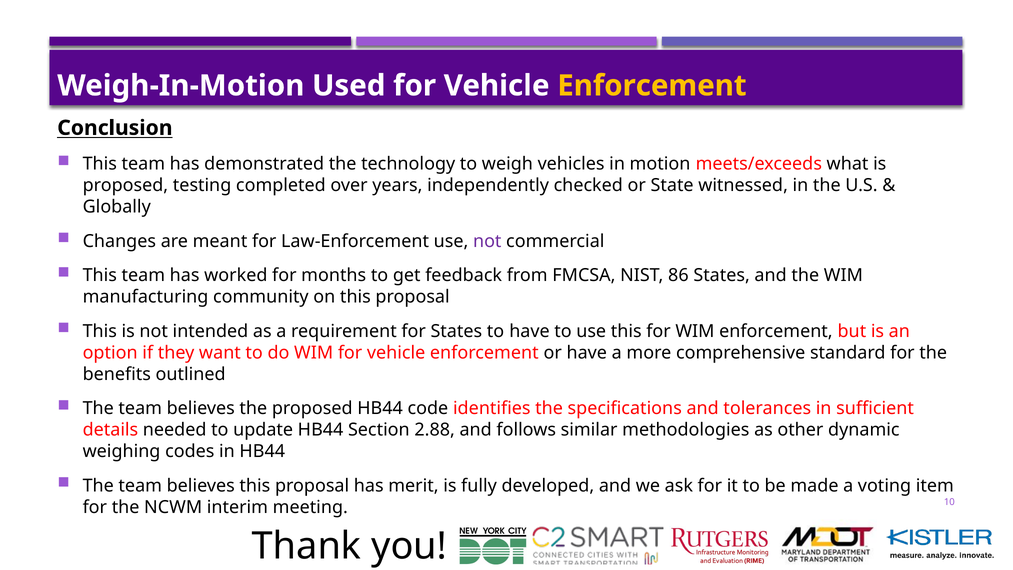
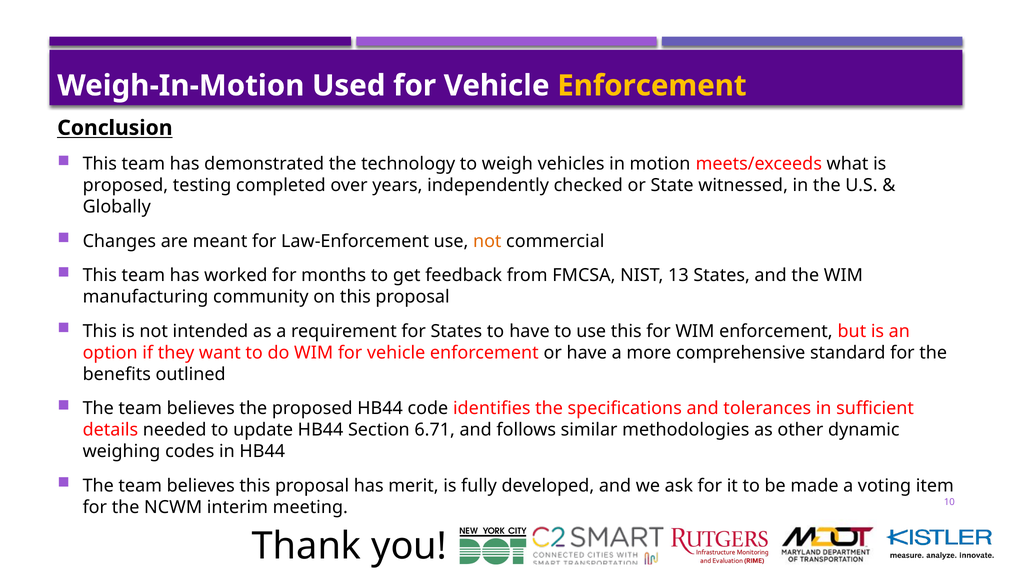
not colour: purple -> orange (487, 241)
86: 86 -> 13 (678, 275)
2.88: 2.88 -> 6.71 (435, 430)
